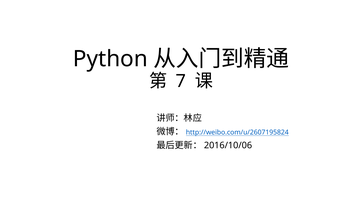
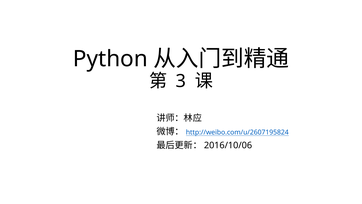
7: 7 -> 3 (181, 81)
